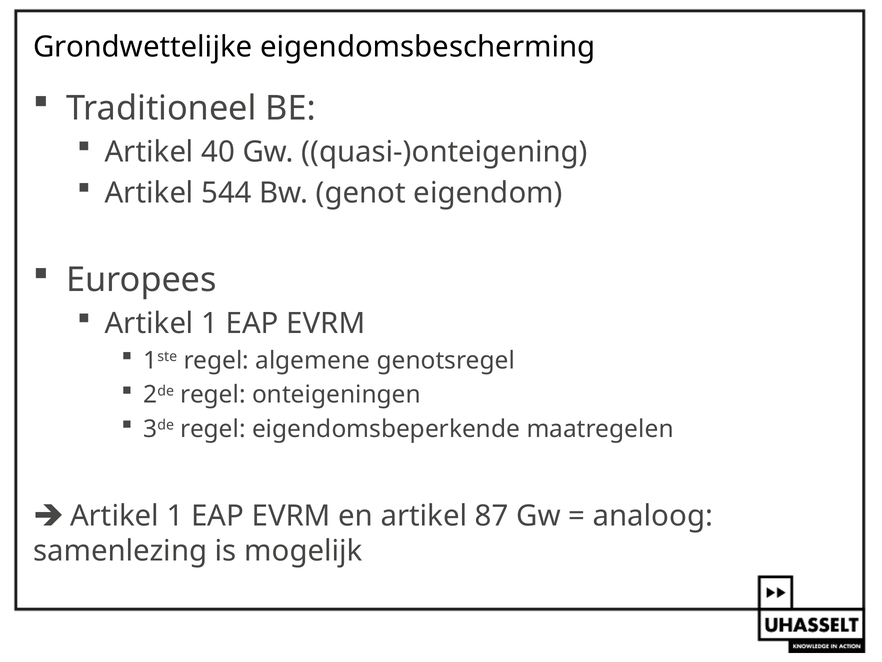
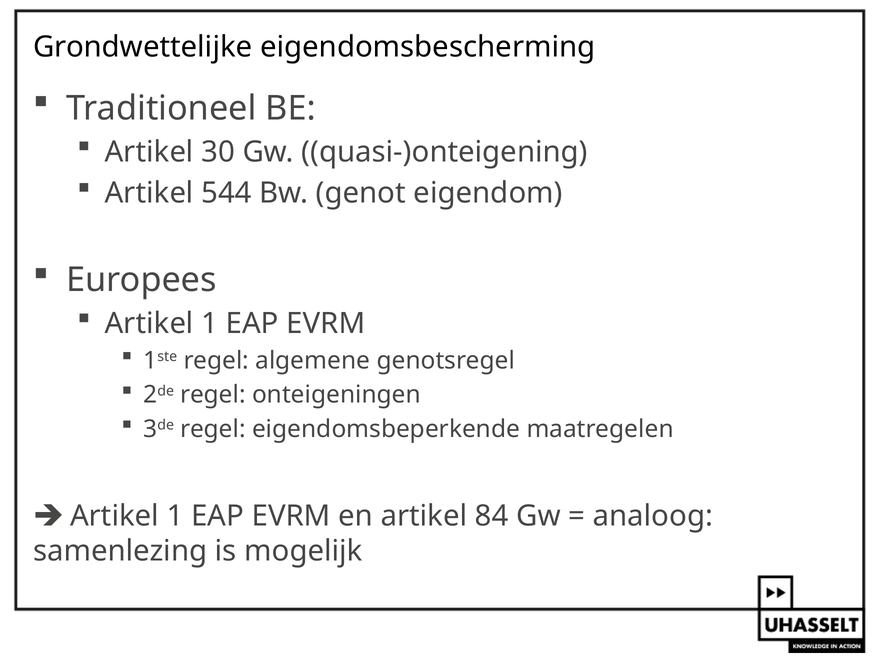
40: 40 -> 30 (218, 152)
87: 87 -> 84 (492, 516)
